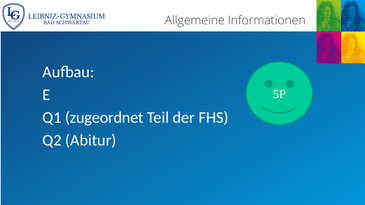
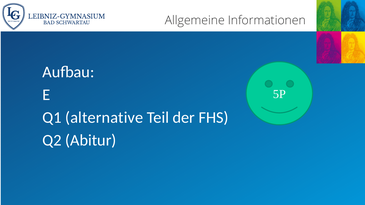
zugeordnet: zugeordnet -> alternative (104, 118)
